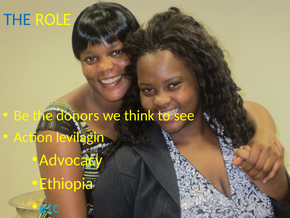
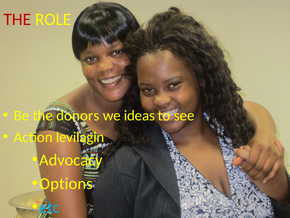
THE colour: blue -> red (17, 19)
think: think -> ideas (139, 115)
Ethiopia: Ethiopia -> Options (66, 183)
